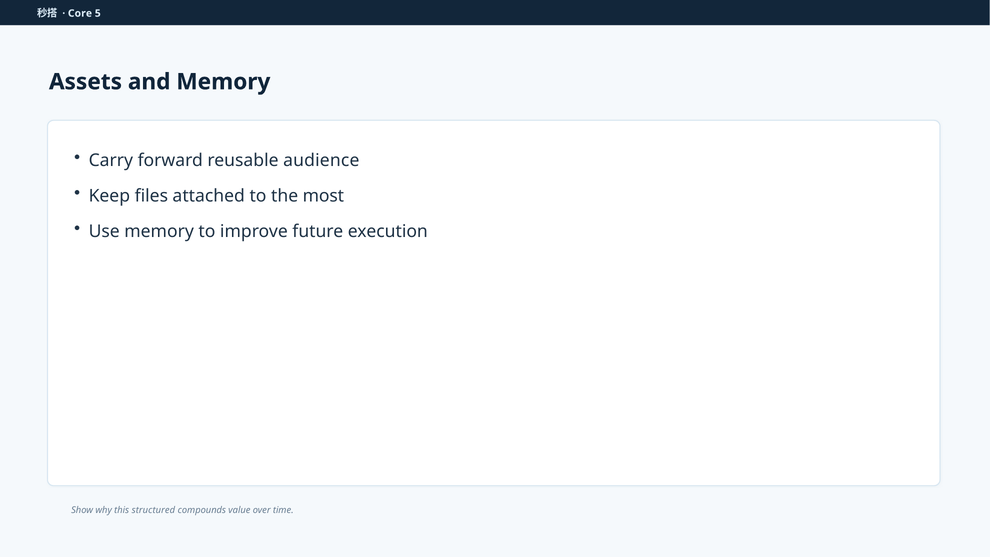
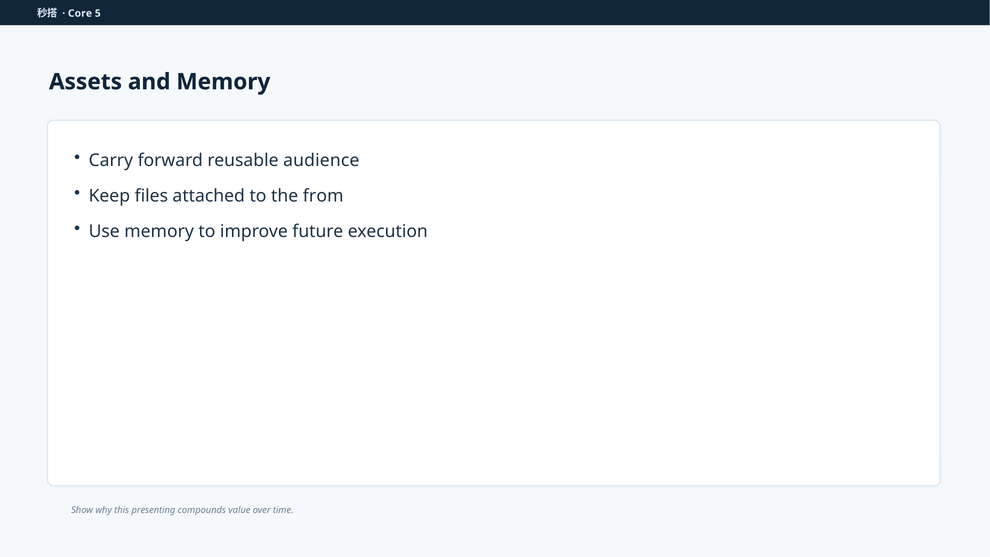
most: most -> from (323, 196)
structured: structured -> presenting (153, 510)
